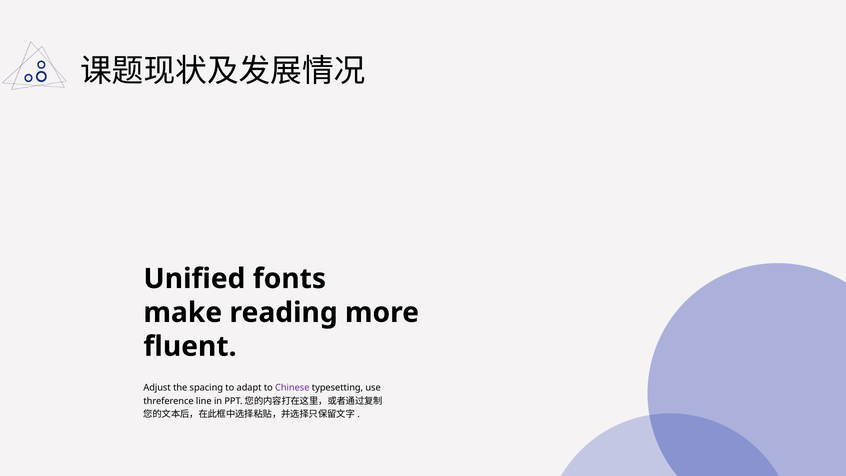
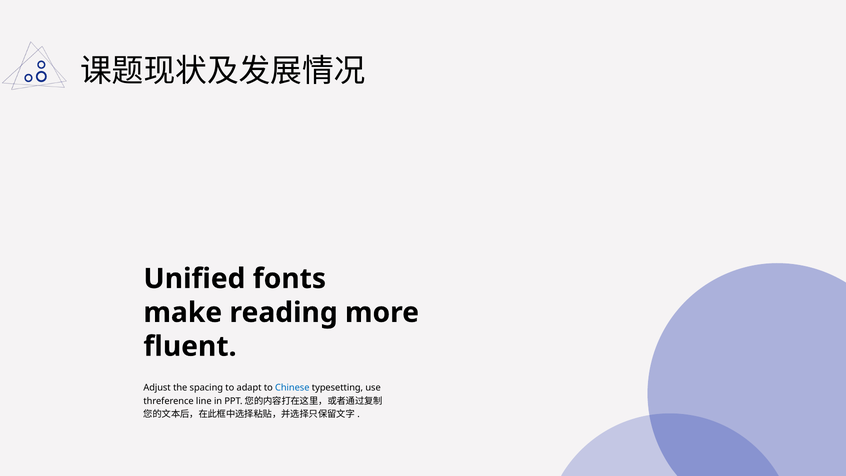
Chinese colour: purple -> blue (292, 388)
